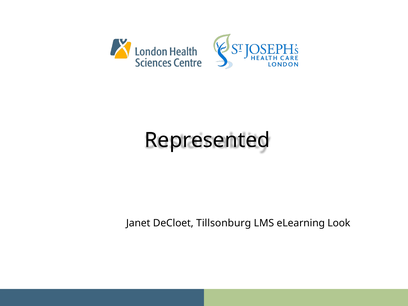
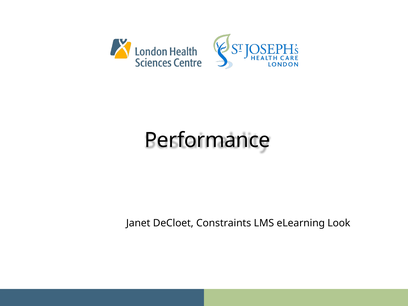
Represented: Represented -> Performance (207, 140)
Tillsonburg: Tillsonburg -> Constraints (224, 223)
